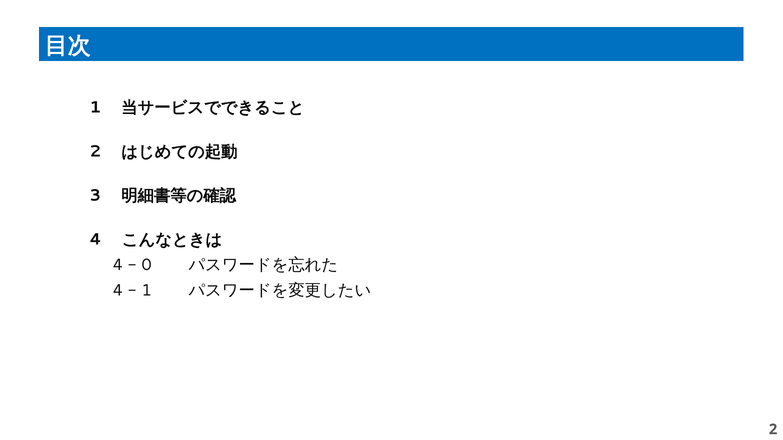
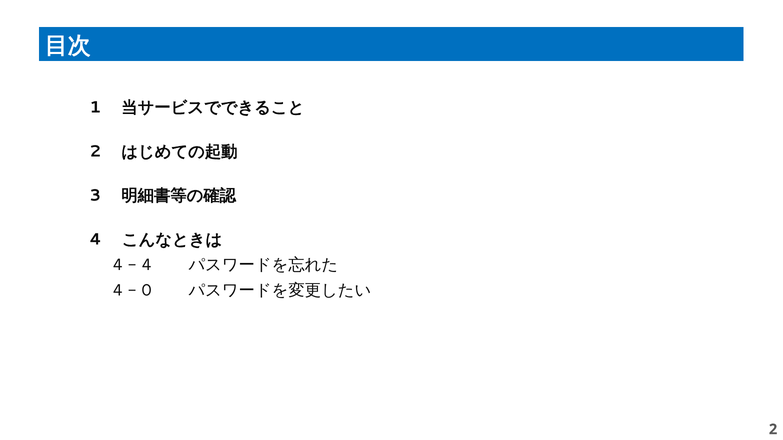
0: 0 -> 4 (147, 265)
1: 1 -> 0 (147, 291)
